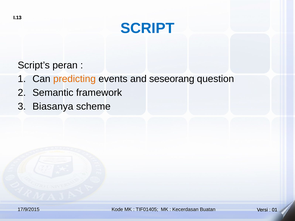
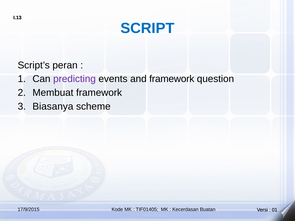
predicting colour: orange -> purple (74, 79)
and seseorang: seseorang -> framework (172, 79)
Semantic: Semantic -> Membuat (53, 93)
